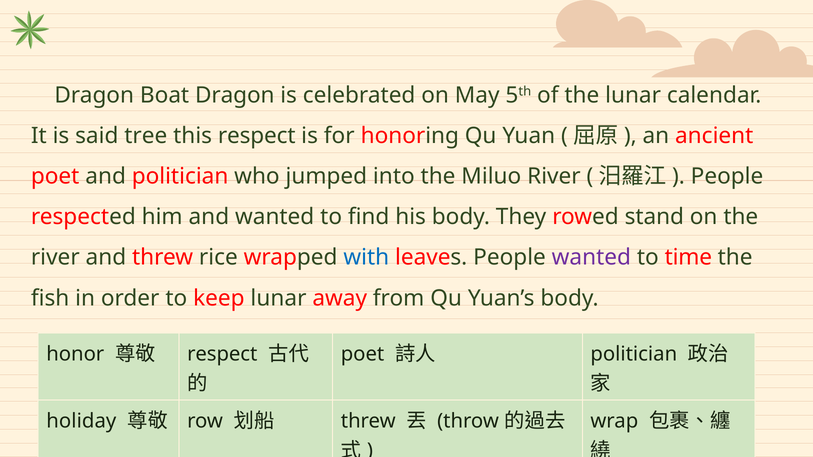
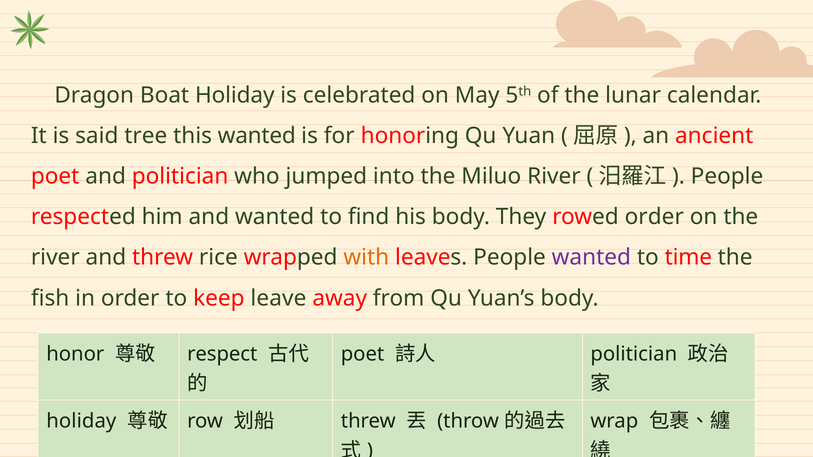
Boat Dragon: Dragon -> Holiday (235, 95)
this respect: respect -> wanted (257, 136)
rowed stand: stand -> order (654, 217)
with colour: blue -> orange (366, 258)
keep lunar: lunar -> leave (278, 298)
